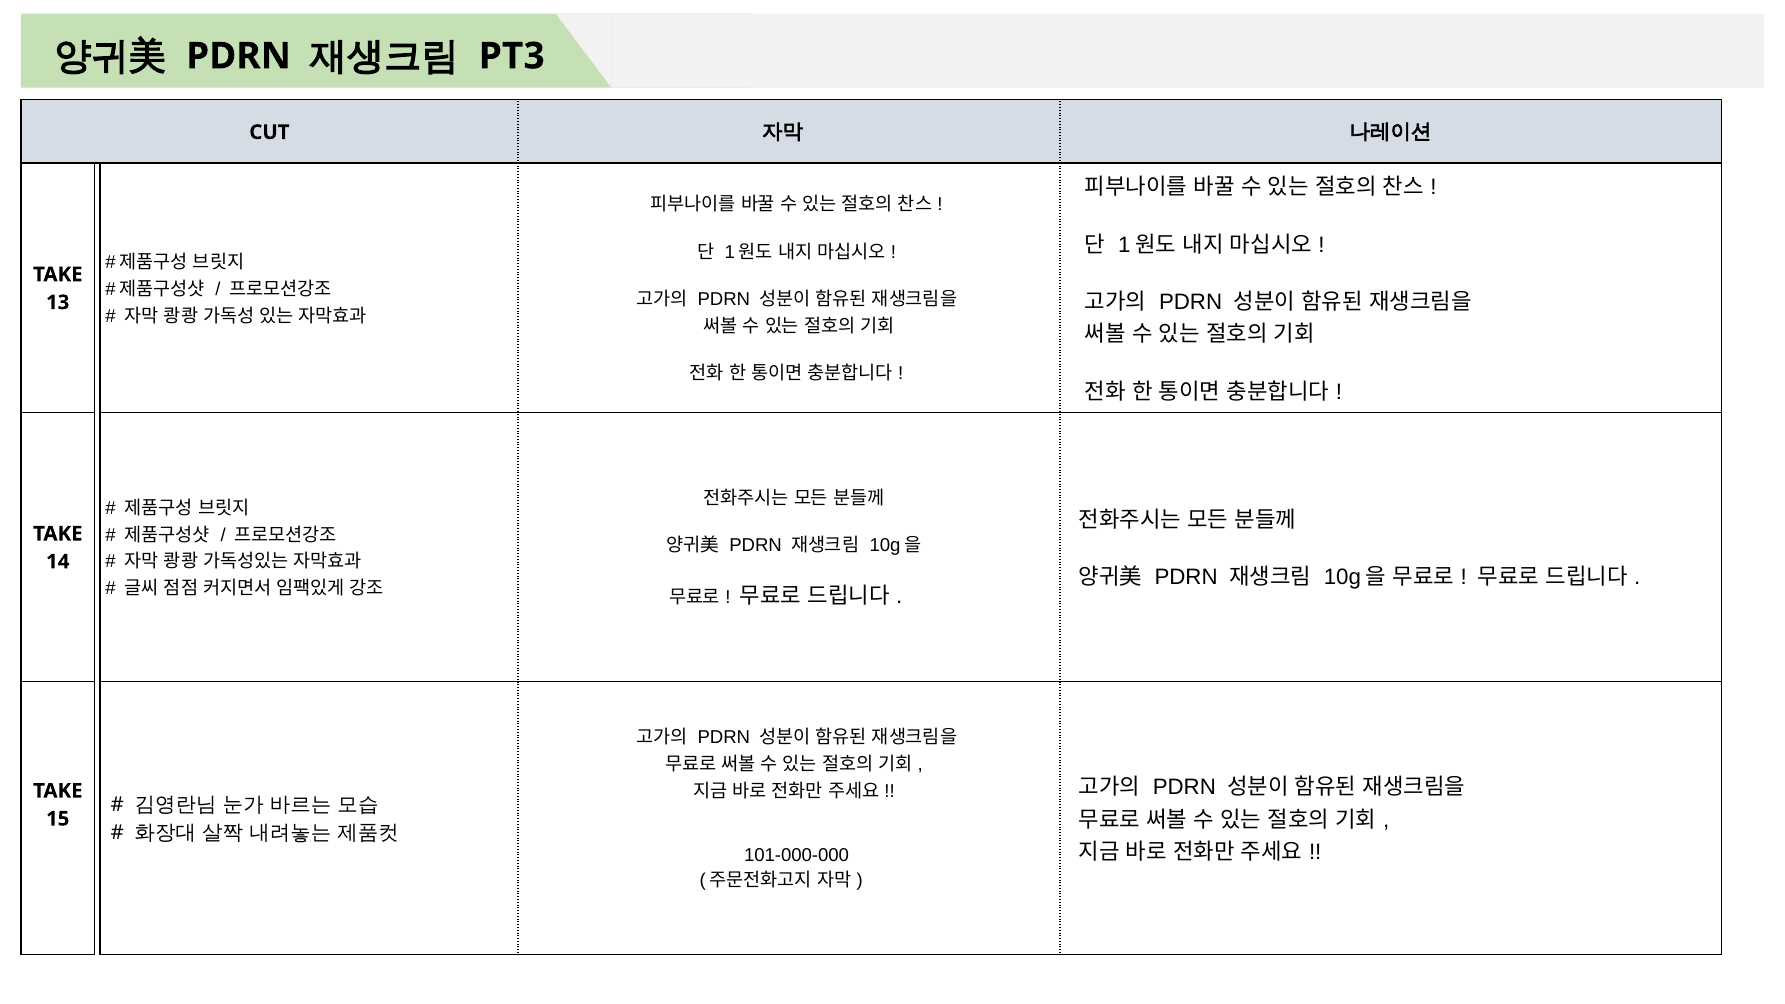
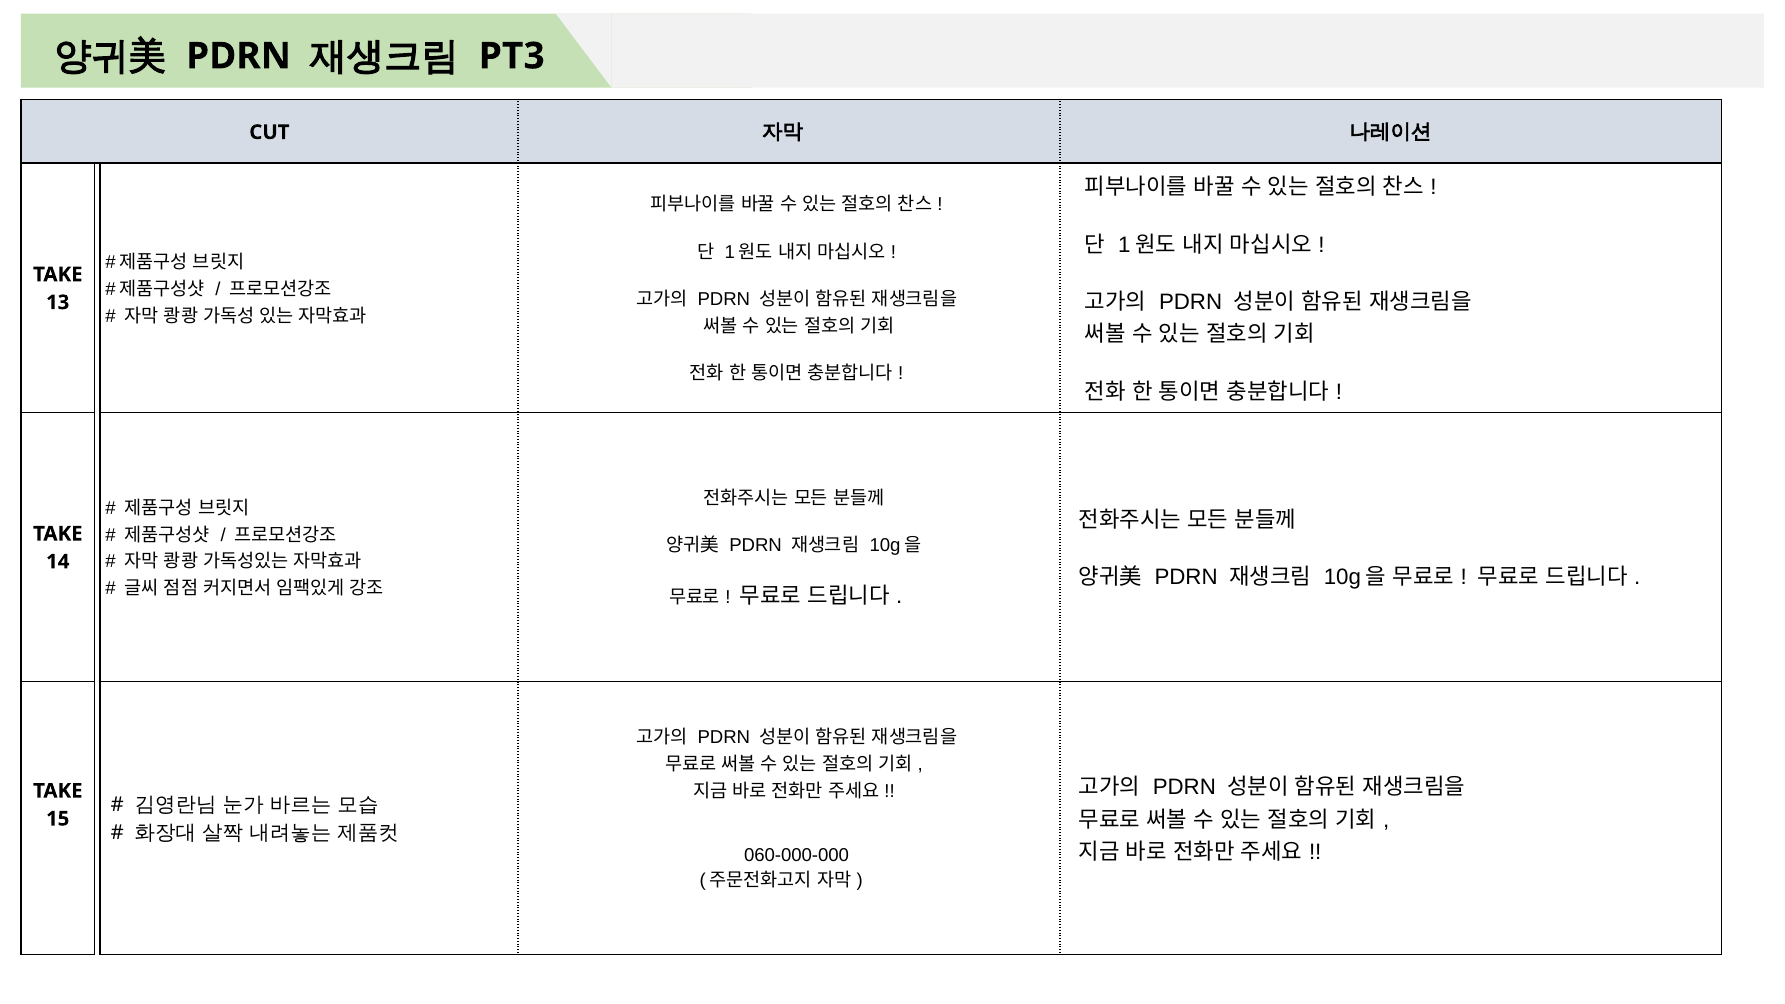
101-000-000: 101-000-000 -> 060-000-000 (797, 855)
